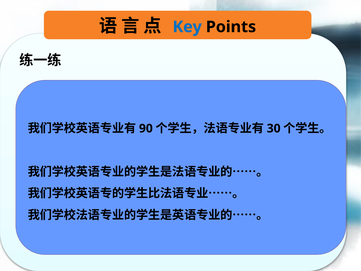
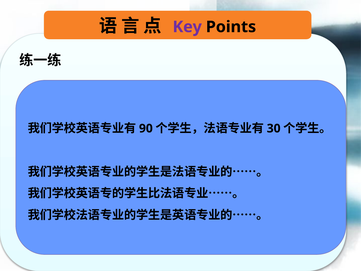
Key colour: blue -> purple (187, 27)
